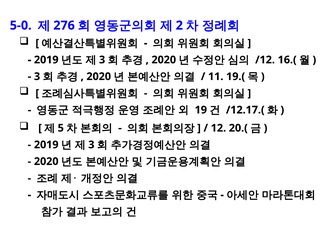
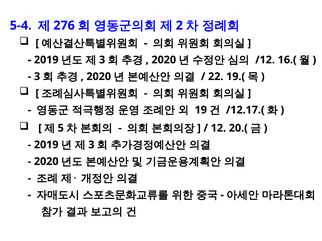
5-0: 5-0 -> 5-4 (21, 26)
11: 11 -> 22 (216, 77)
